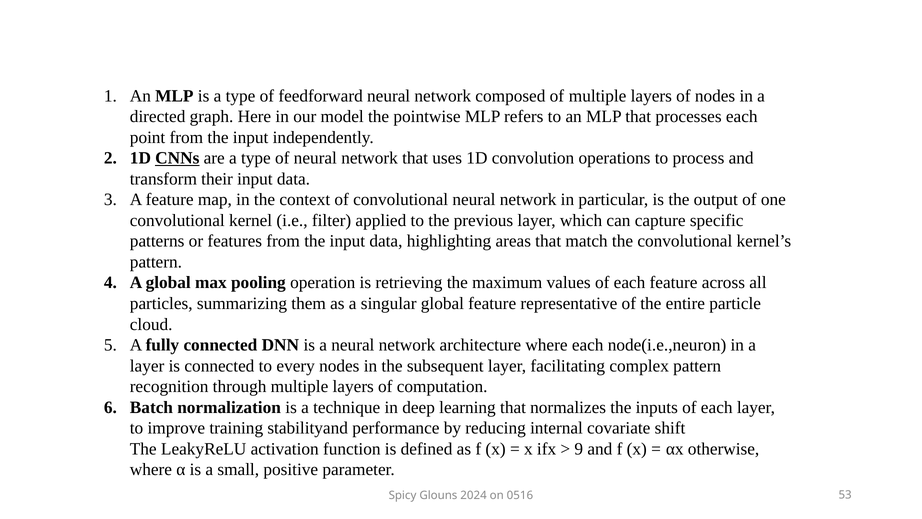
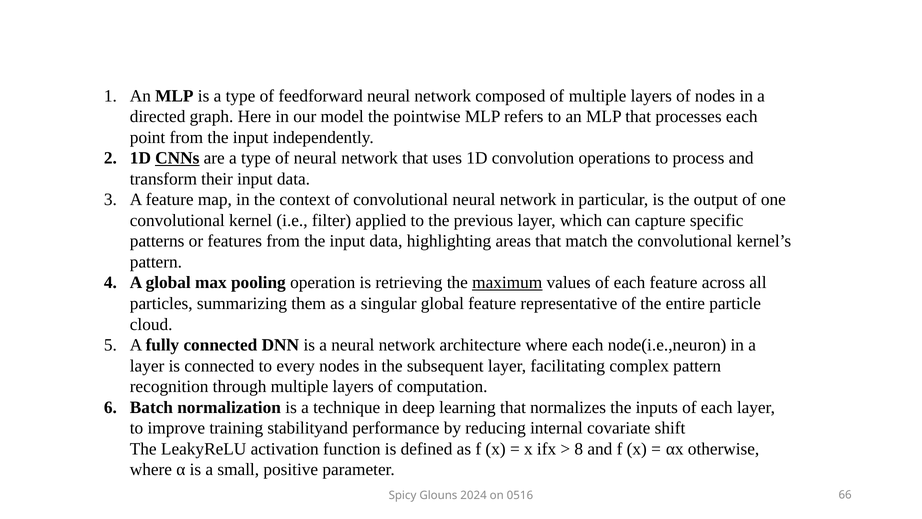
maximum underline: none -> present (507, 283)
9: 9 -> 8 (579, 449)
53: 53 -> 66 (845, 494)
